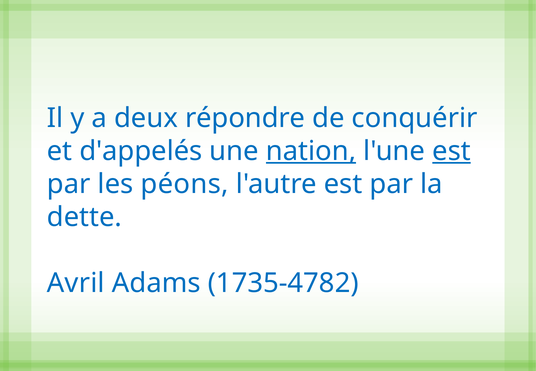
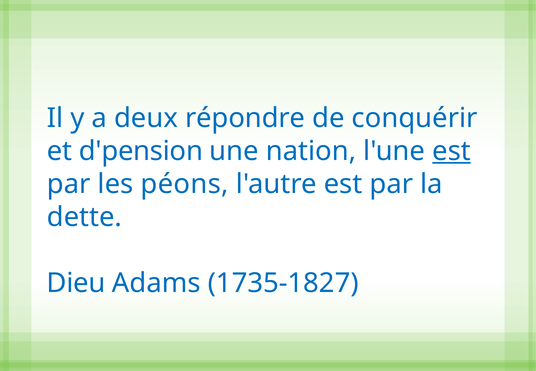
d'appelés: d'appelés -> d'pension (141, 151)
nation underline: present -> none (311, 151)
Avril: Avril -> Dieu (76, 283)
1735-4782: 1735-4782 -> 1735-1827 (283, 283)
